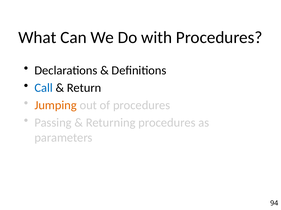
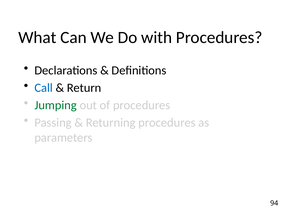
Jumping colour: orange -> green (56, 106)
